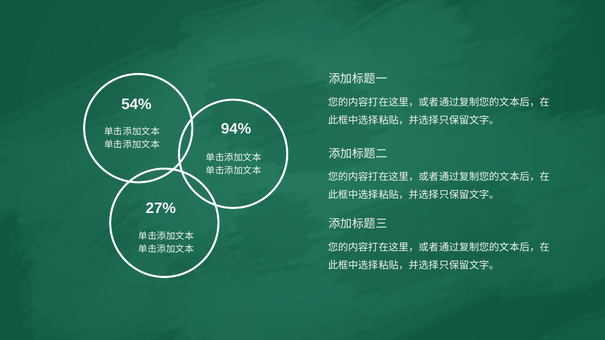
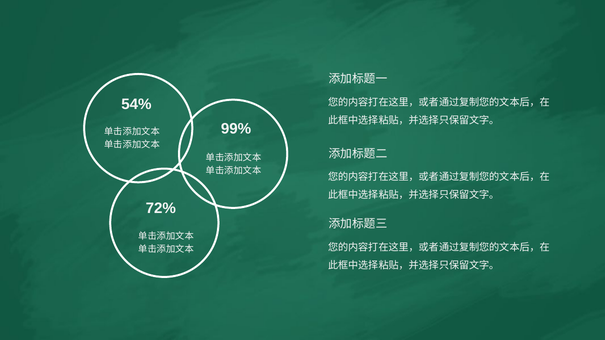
94%: 94% -> 99% (236, 129)
27%: 27% -> 72% (161, 208)
